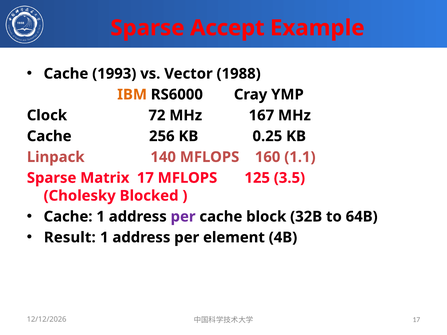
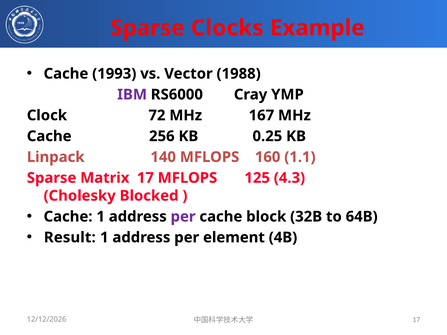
Accept: Accept -> Clocks (227, 28)
IBM colour: orange -> purple (132, 95)
3.5: 3.5 -> 4.3 (289, 178)
